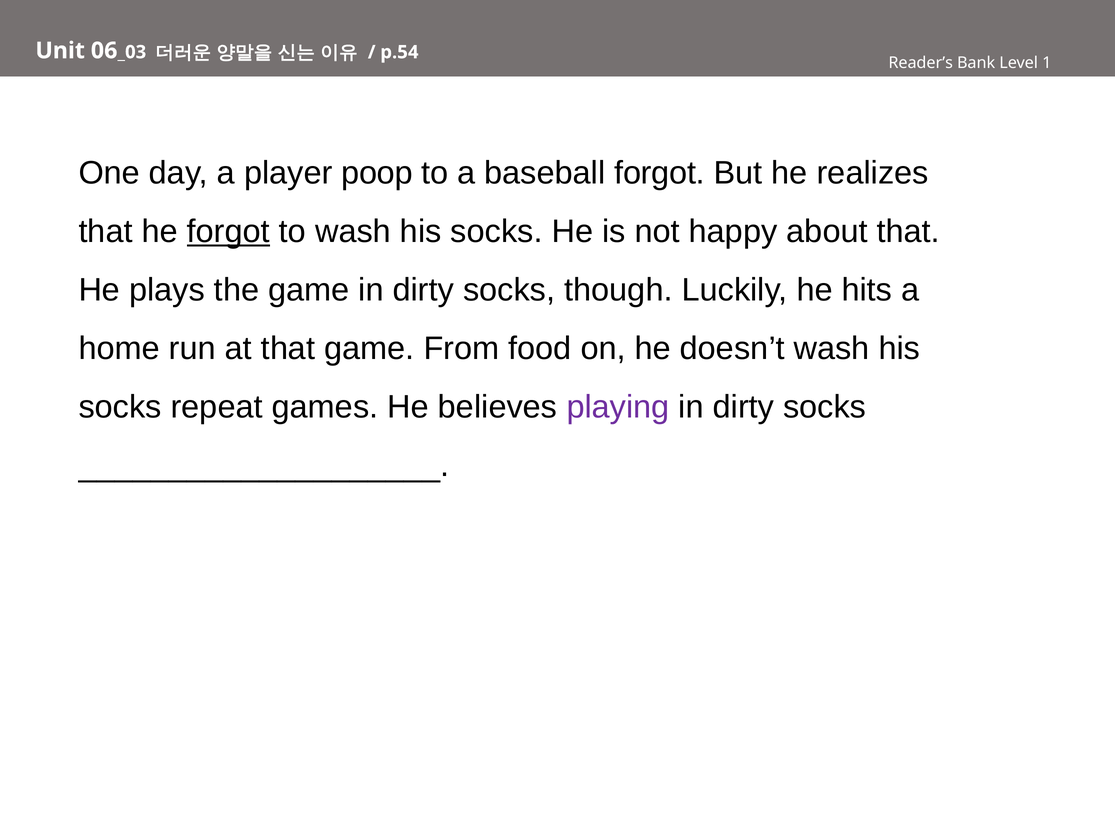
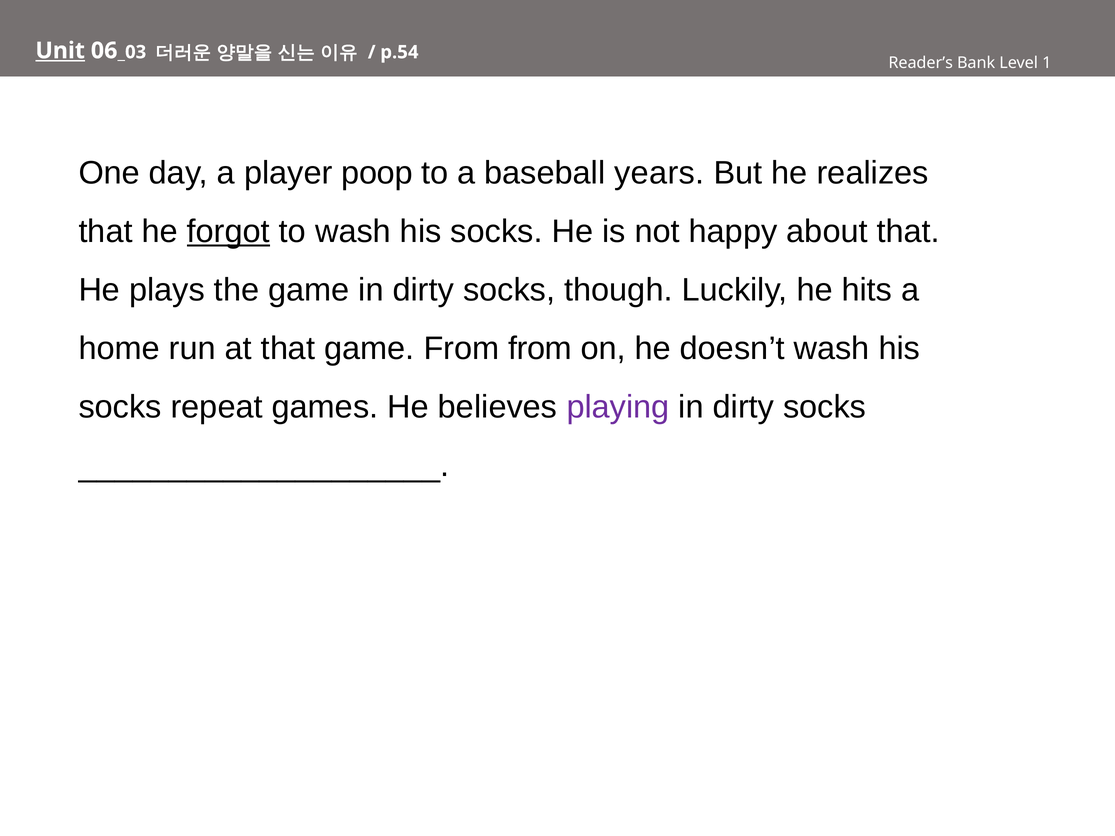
Unit underline: none -> present (60, 51)
baseball forgot: forgot -> years (659, 173)
From food: food -> from (540, 349)
